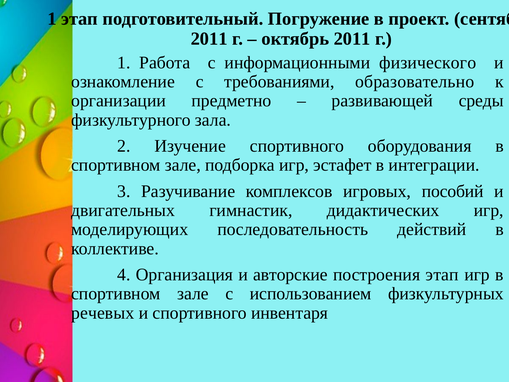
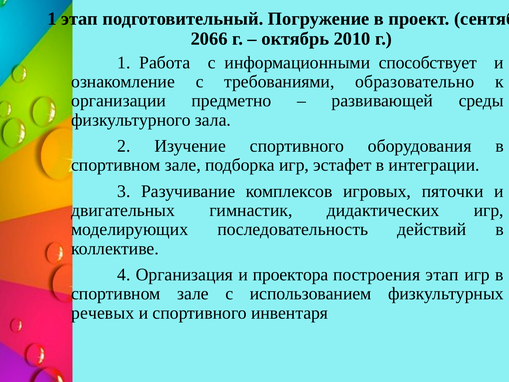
2011: 2011 -> 2066 (209, 39)
октябрь 2011: 2011 -> 2010 (352, 39)
физического: физического -> способствует (428, 63)
пособий: пособий -> пяточки (453, 191)
авторские: авторские -> проектора (291, 275)
